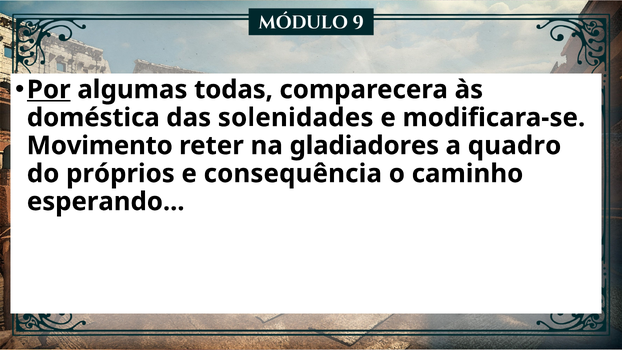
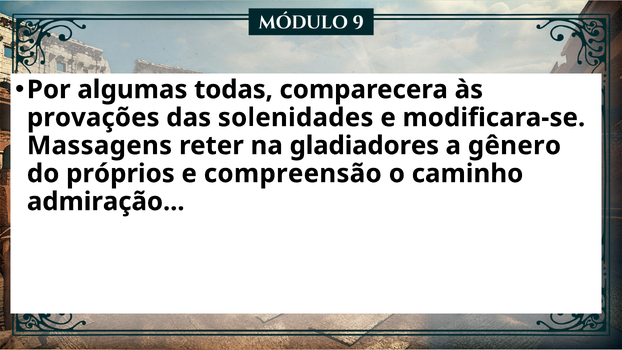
Por underline: present -> none (49, 90)
doméstica: doméstica -> provações (93, 118)
Movimento: Movimento -> Massagens (99, 146)
quadro: quadro -> gênero (514, 146)
consequência: consequência -> compreensão (293, 174)
esperando: esperando -> admiração (106, 202)
